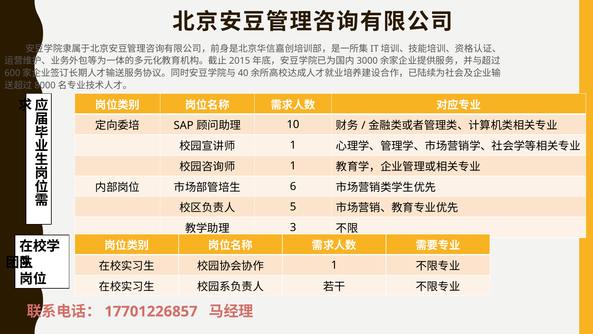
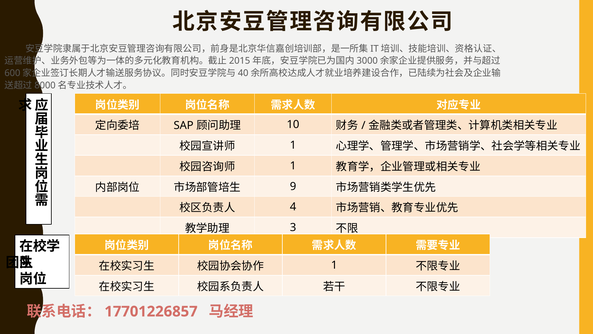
6: 6 -> 9 (293, 186)
5: 5 -> 4 (293, 207)
